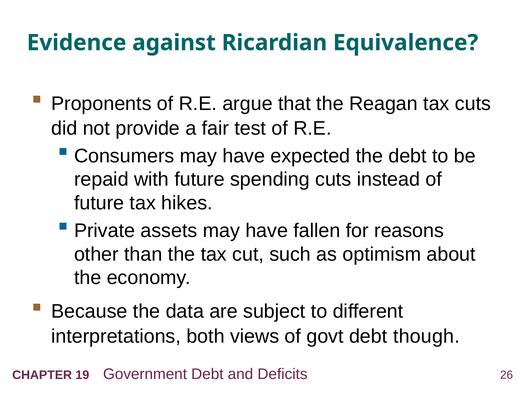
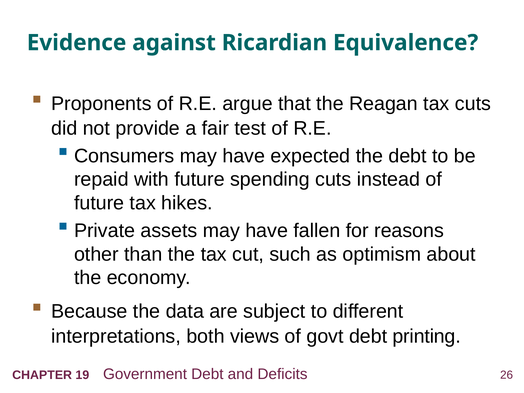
though: though -> printing (427, 336)
